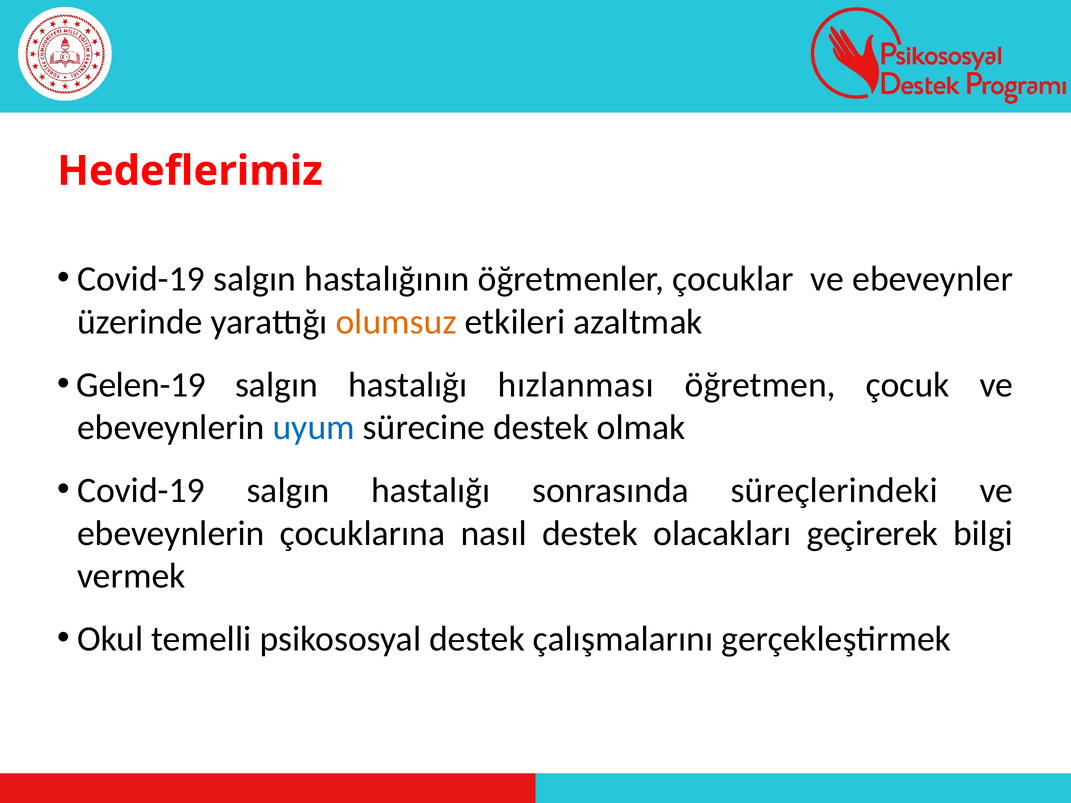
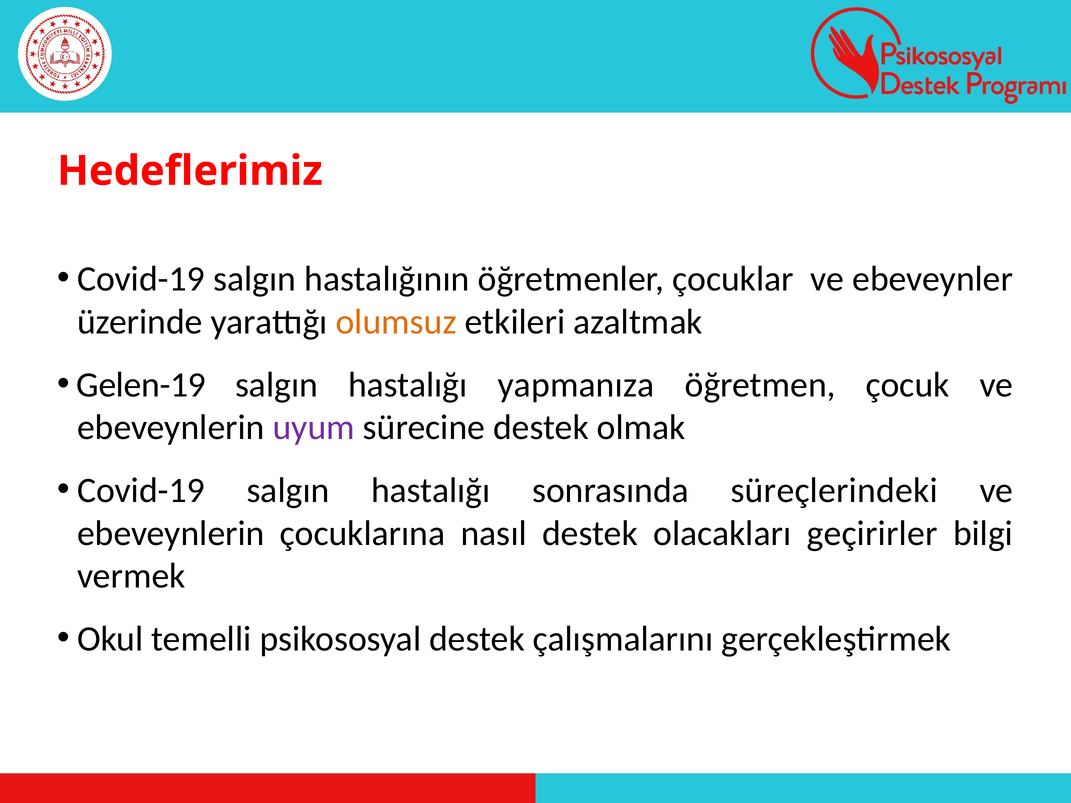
hızlanması: hızlanması -> yapmanıza (576, 385)
uyum colour: blue -> purple (314, 428)
geçirerek: geçirerek -> geçirirler (872, 534)
